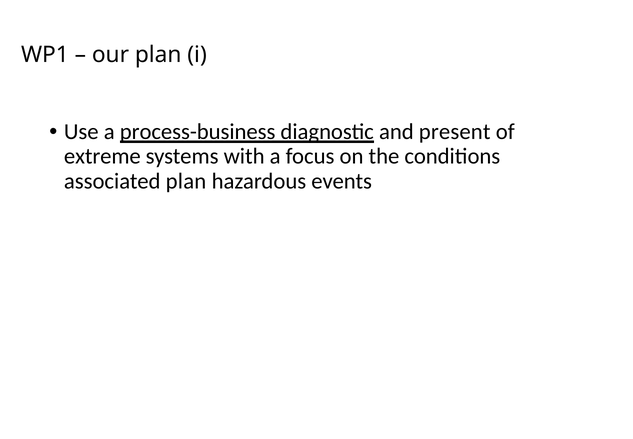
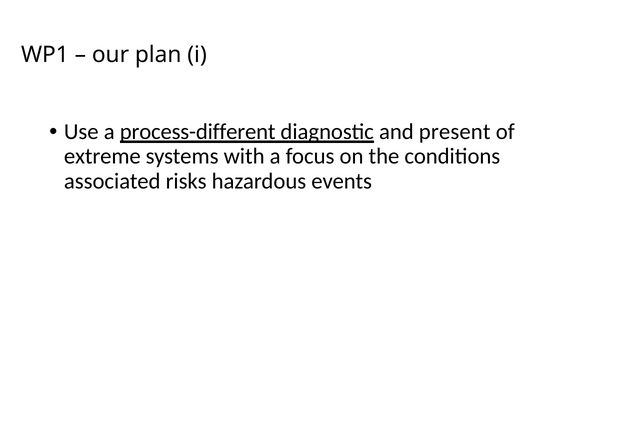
process-business: process-business -> process-different (198, 132)
associated plan: plan -> risks (186, 181)
